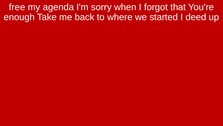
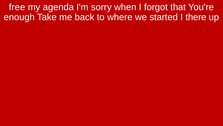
deed: deed -> there (196, 17)
